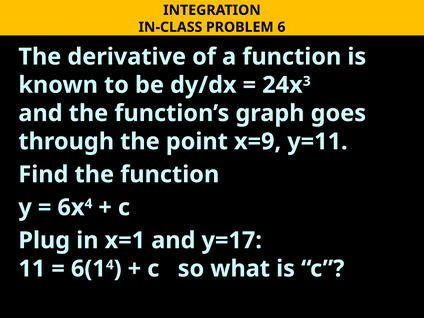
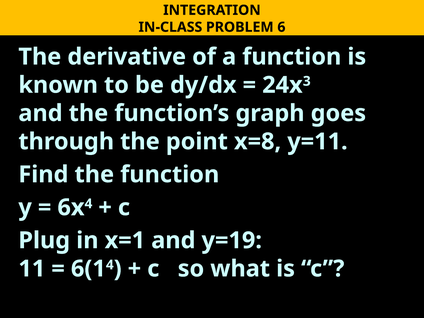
x=9: x=9 -> x=8 (258, 142)
y=17: y=17 -> y=19 (232, 240)
